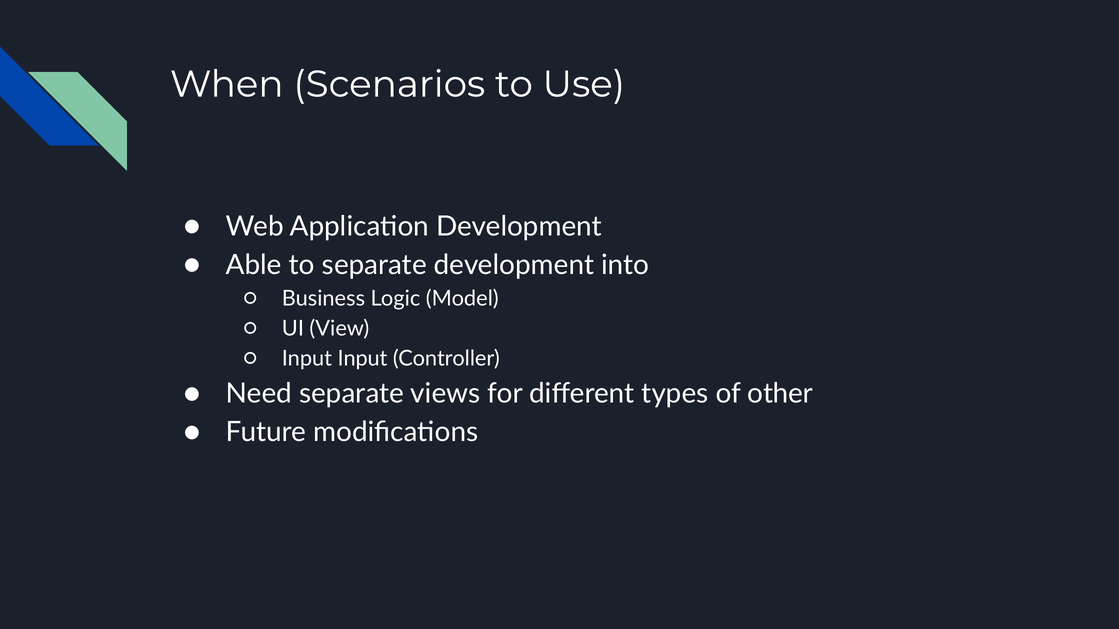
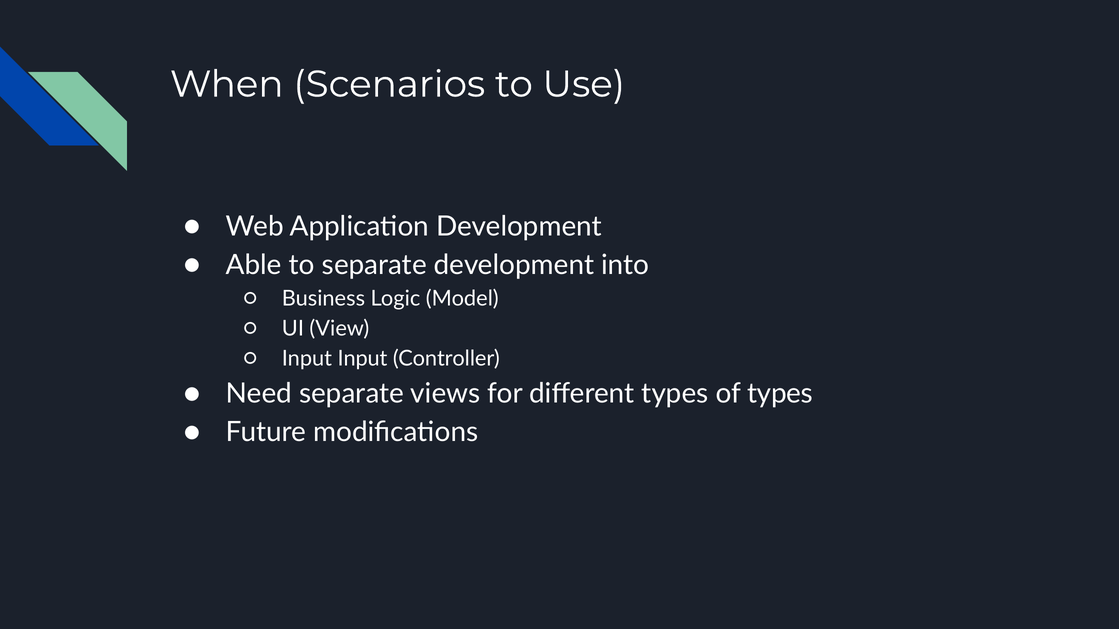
of other: other -> types (780, 394)
